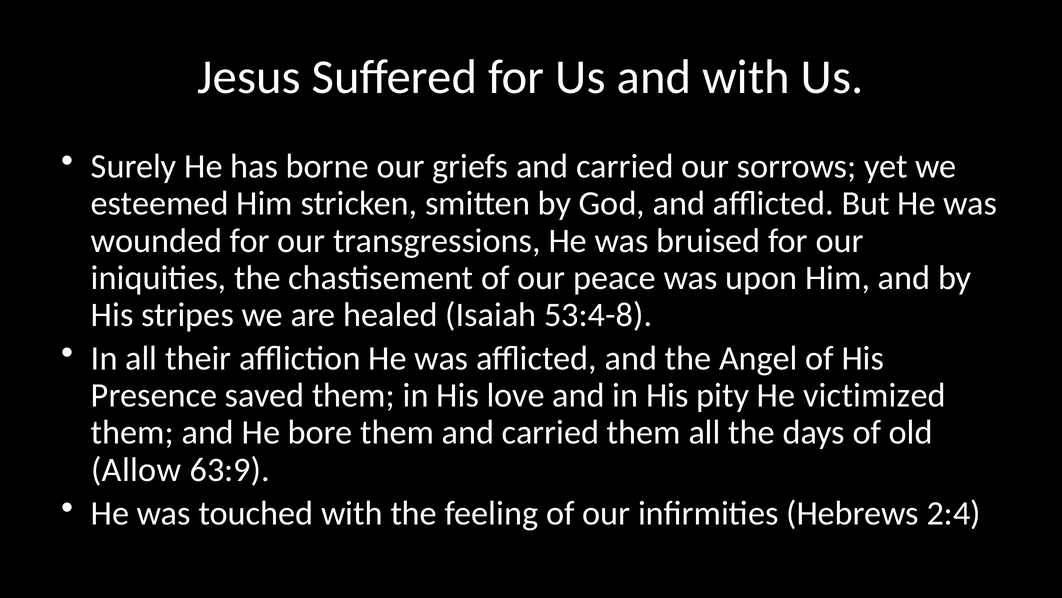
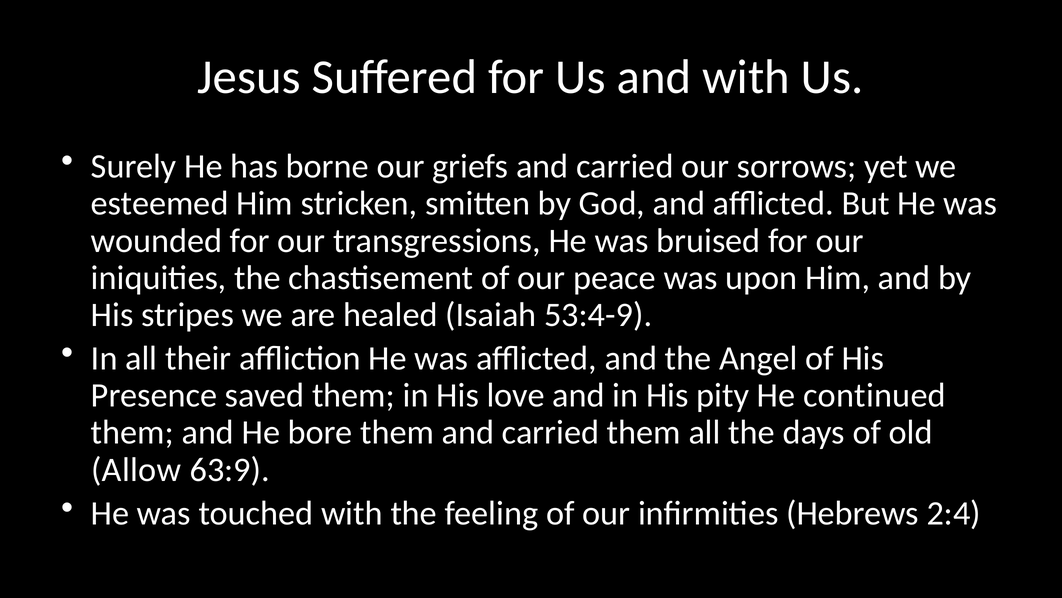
53:4-8: 53:4-8 -> 53:4-9 (598, 315)
victimized: victimized -> continued (874, 395)
